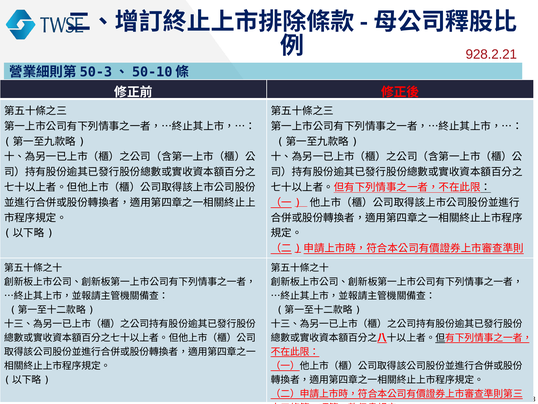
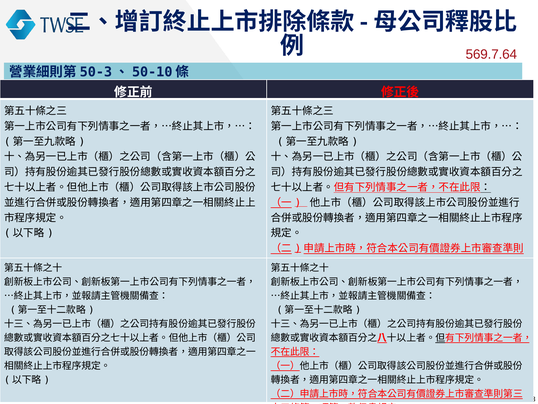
928.2.21: 928.2.21 -> 569.7.64 (491, 54)
